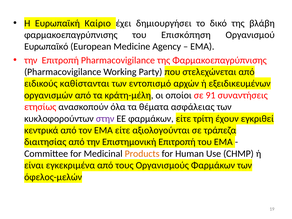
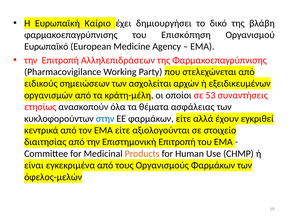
Επιτροπή Pharmacovigilance: Pharmacovigilance -> Αλληλεπιδράσεων (118, 60)
καθίστανται: καθίστανται -> σημειώσεων (85, 84)
εντοπισμό: εντοπισμό -> ασχολείται (150, 84)
91: 91 -> 53 (211, 95)
στην colour: purple -> blue (105, 119)
τρίτη: τρίτη -> αλλά (203, 119)
τράπεζα: τράπεζα -> στοιχείο (220, 130)
